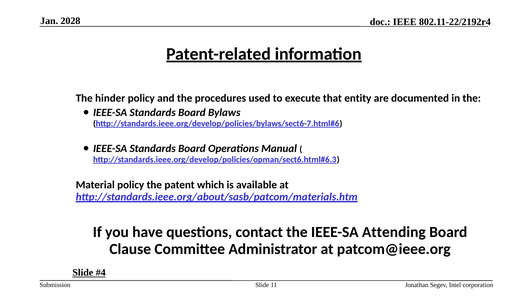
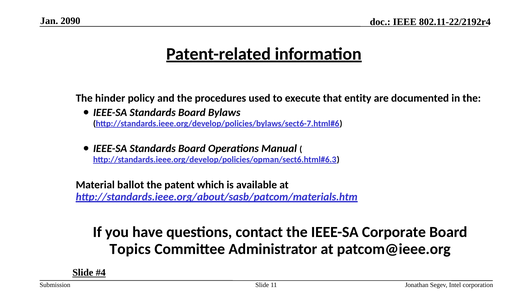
2028: 2028 -> 2090 (70, 21)
Material policy: policy -> ballot (131, 185)
Attending: Attending -> Corporate (394, 232)
Clause: Clause -> Topics (130, 249)
